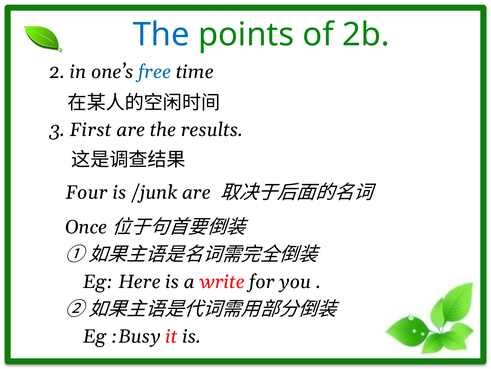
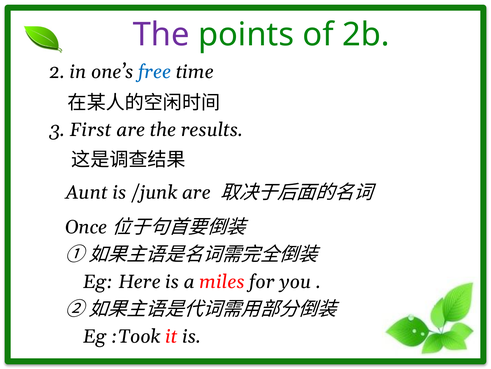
The colour: blue -> purple (161, 34)
Four: Four -> Aunt (87, 192)
write: write -> miles (222, 281)
:Busy: :Busy -> :Took (136, 336)
